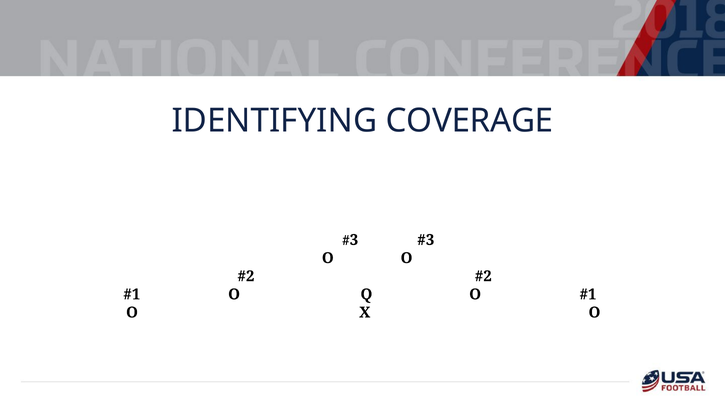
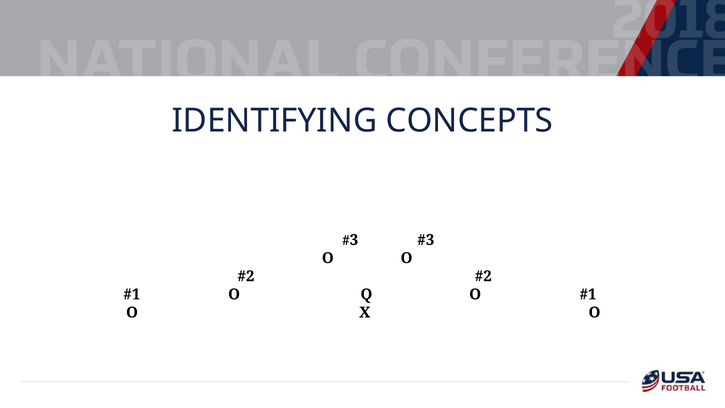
COVERAGE: COVERAGE -> CONCEPTS (470, 121)
